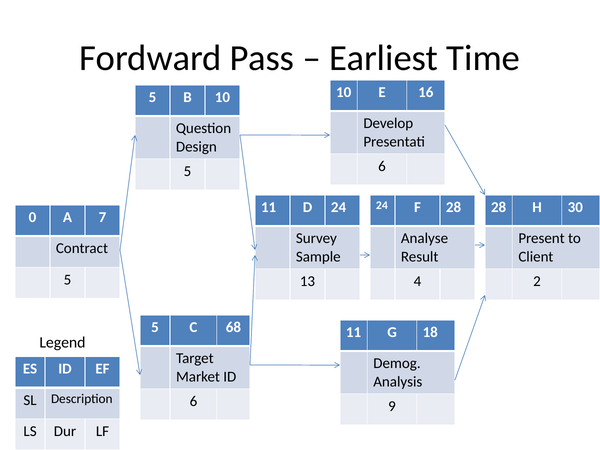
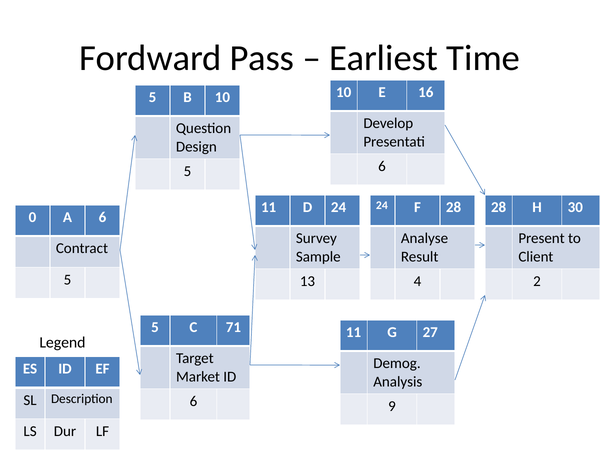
A 7: 7 -> 6 (102, 217)
68: 68 -> 71 (233, 327)
18: 18 -> 27 (430, 332)
